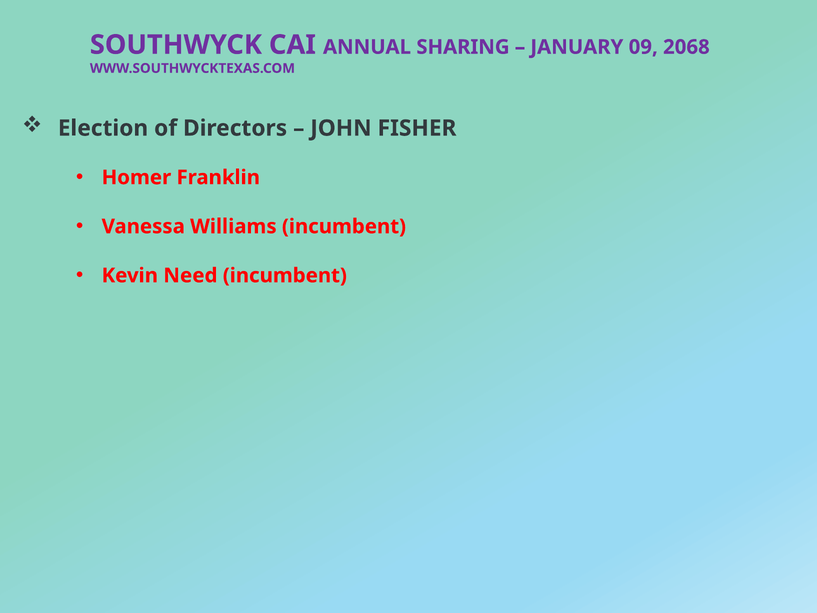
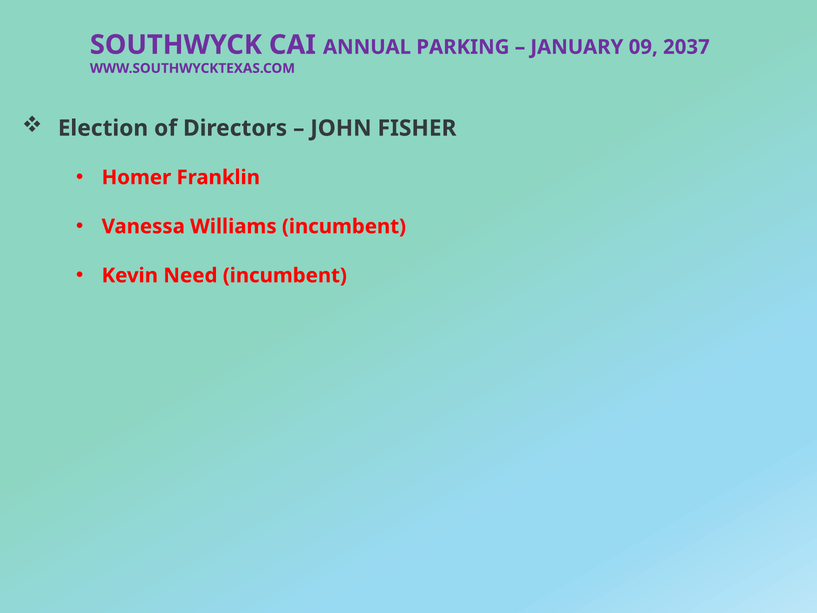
SHARING: SHARING -> PARKING (463, 47)
2068: 2068 -> 2037 (686, 47)
